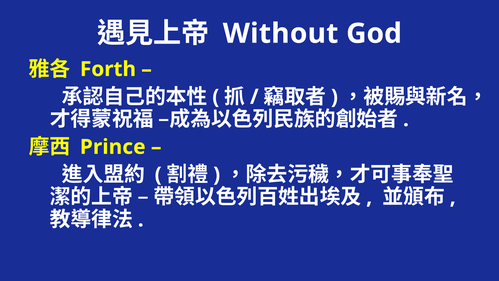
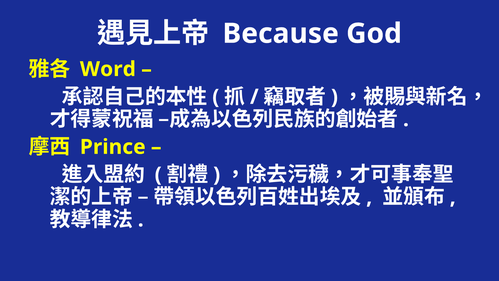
Without: Without -> Because (281, 34)
Forth: Forth -> Word (108, 69)
